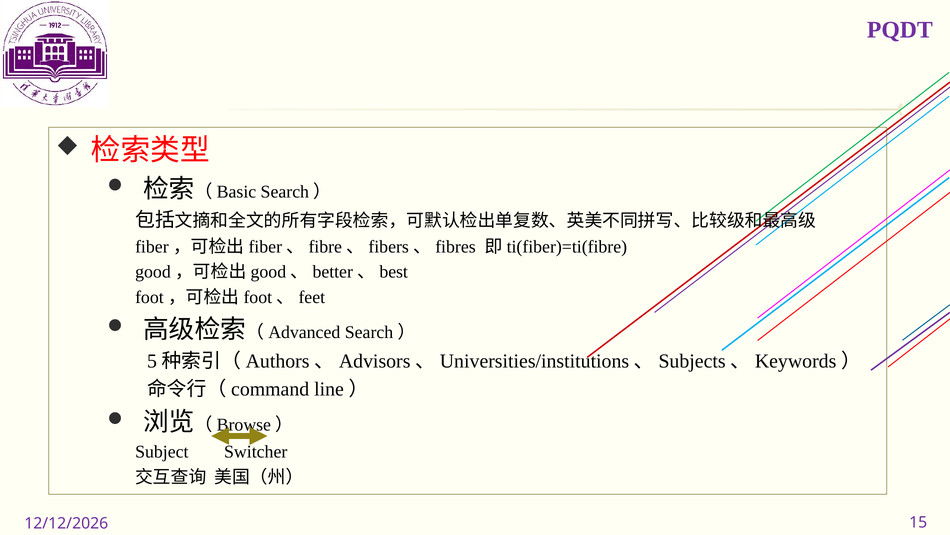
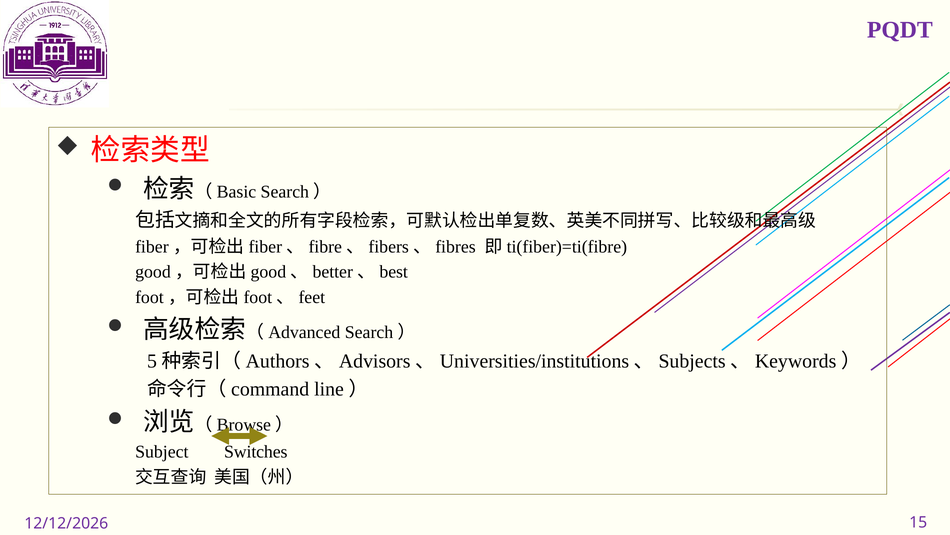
Switcher: Switcher -> Switches (256, 451)
